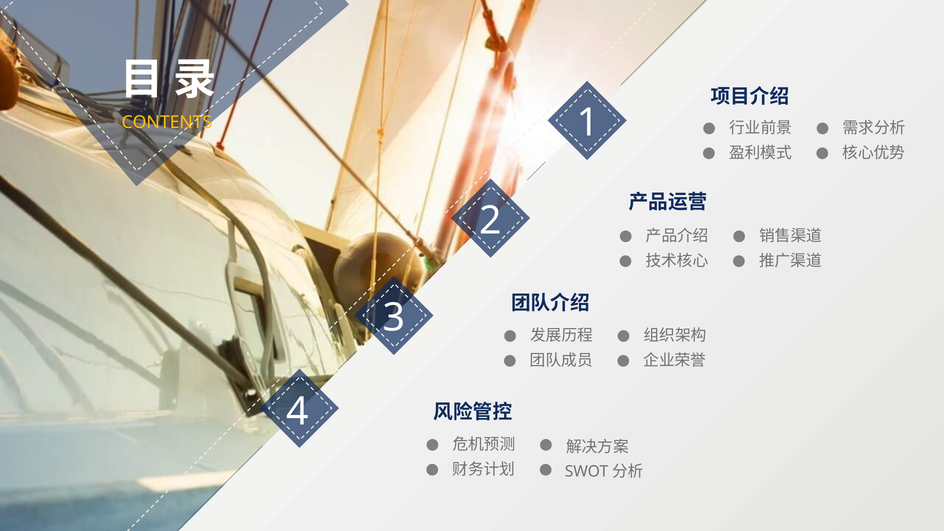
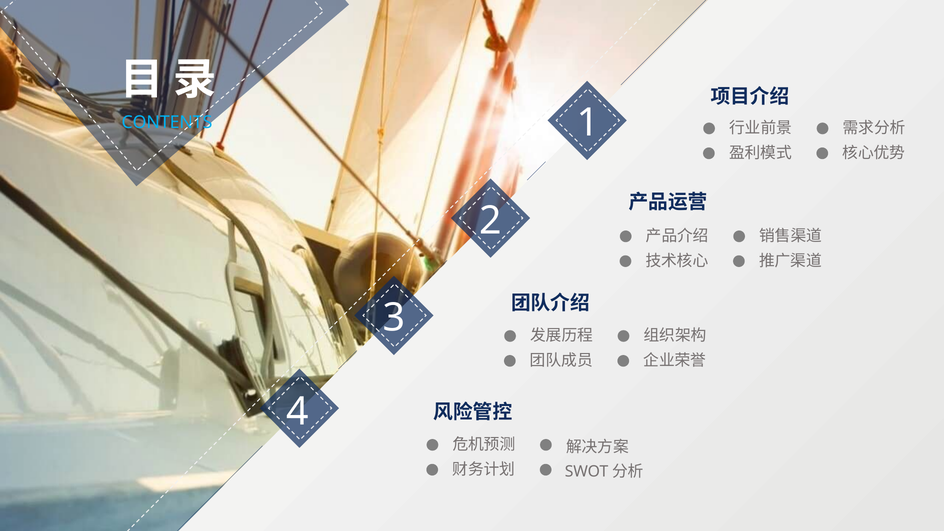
CONTENTS colour: yellow -> light blue (167, 122)
